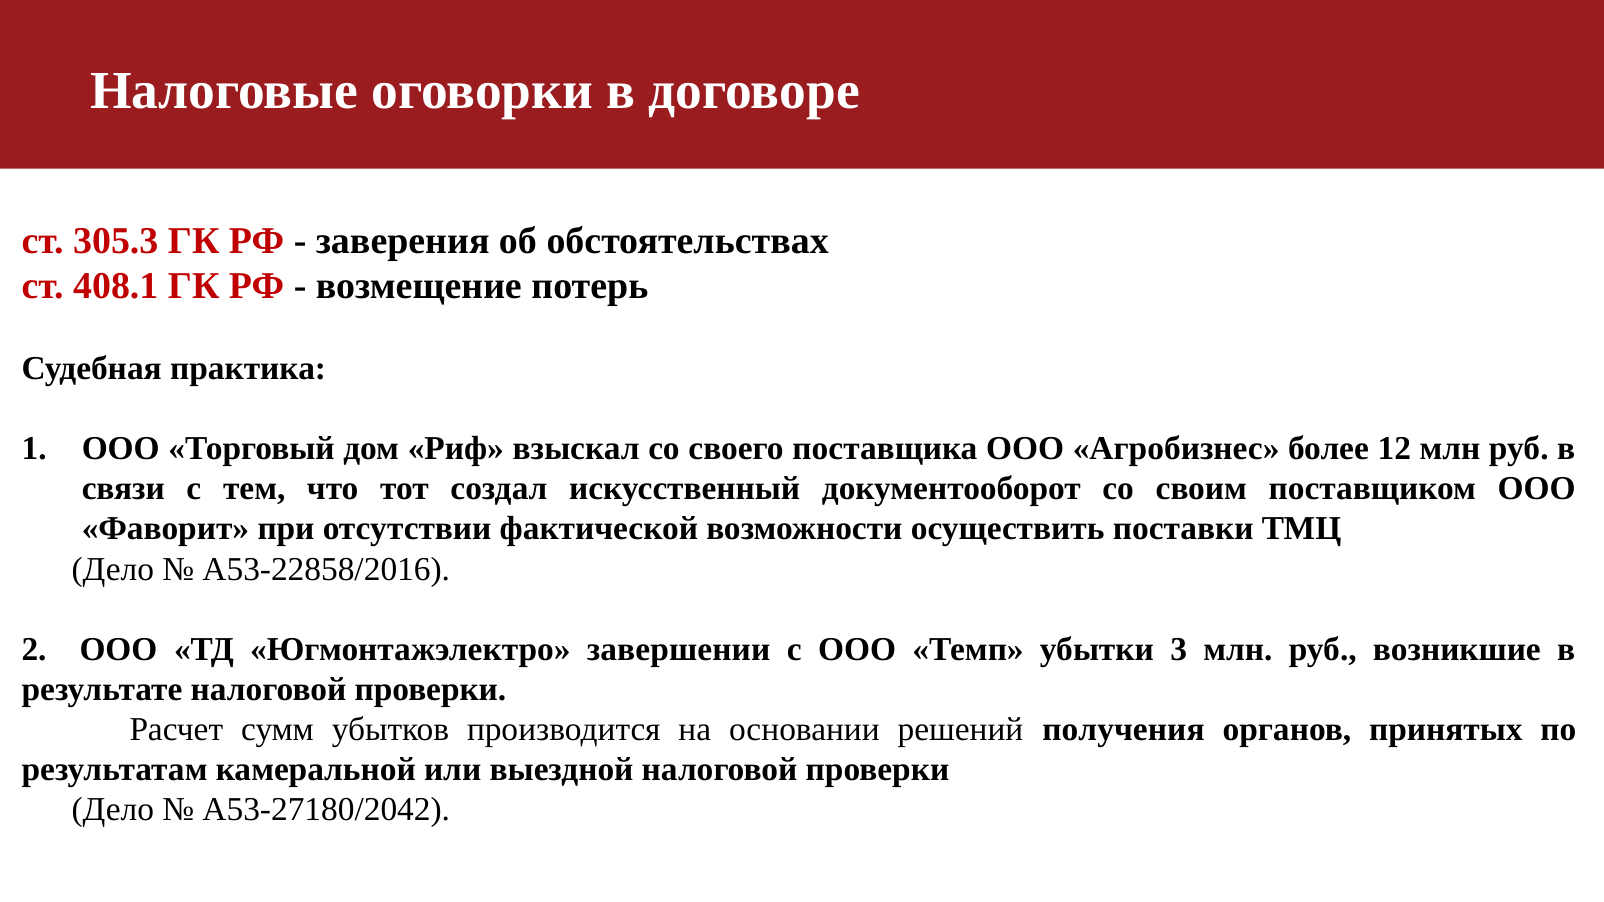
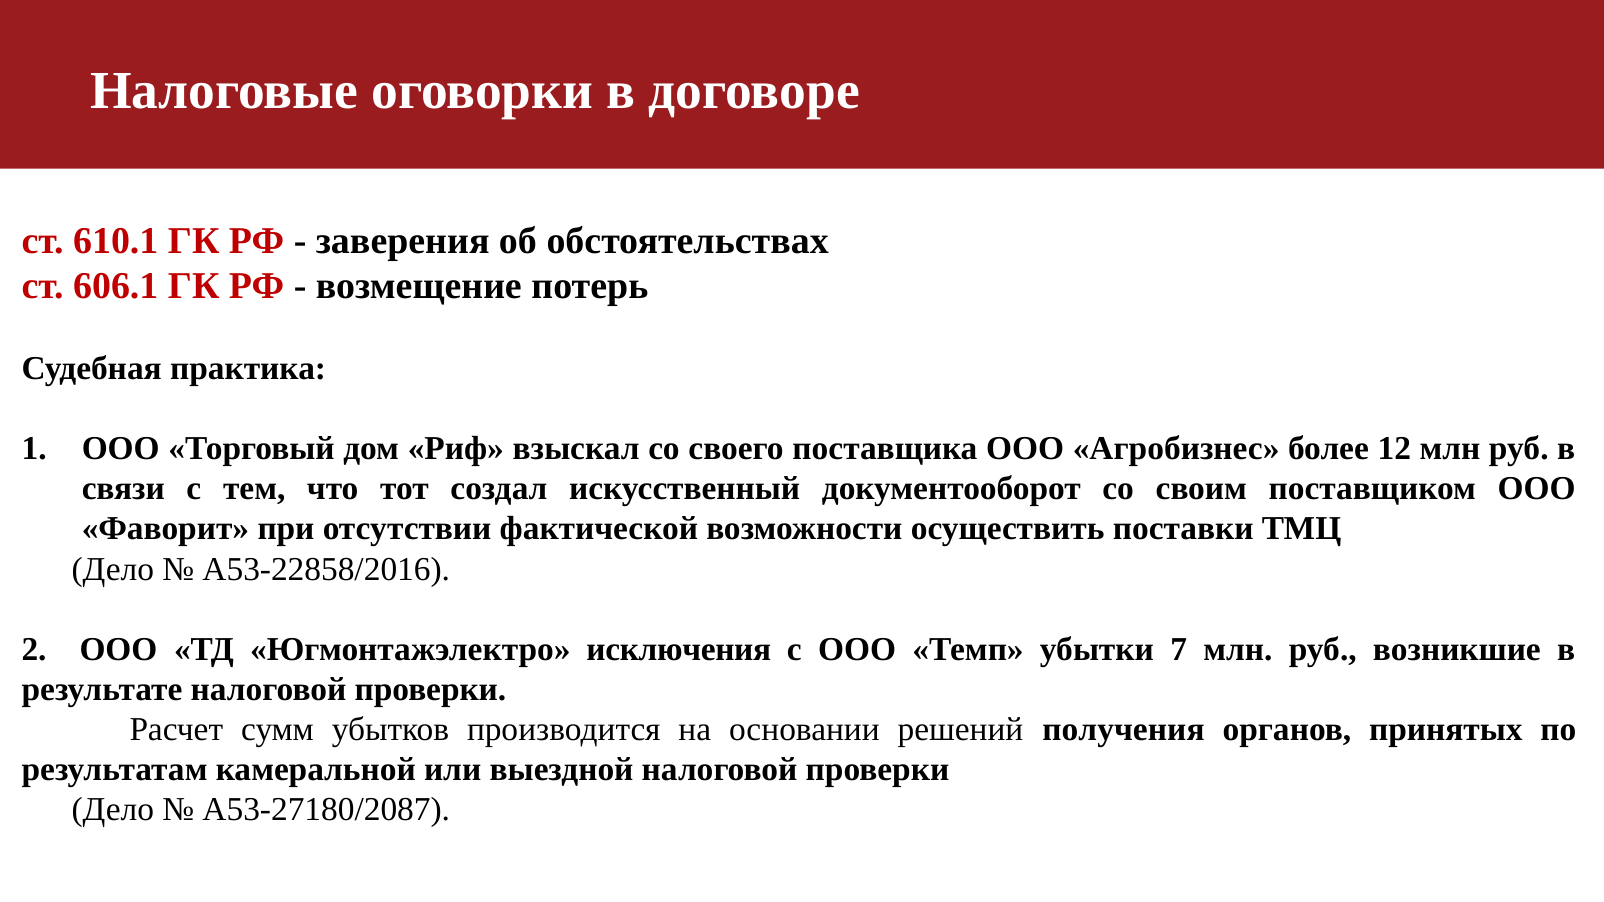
305.3: 305.3 -> 610.1 (116, 241)
408.1: 408.1 -> 606.1 (116, 286)
завершении: завершении -> исключения (679, 649)
3: 3 -> 7 (1179, 649)
А53-27180/2042: А53-27180/2042 -> А53-27180/2087 (326, 810)
